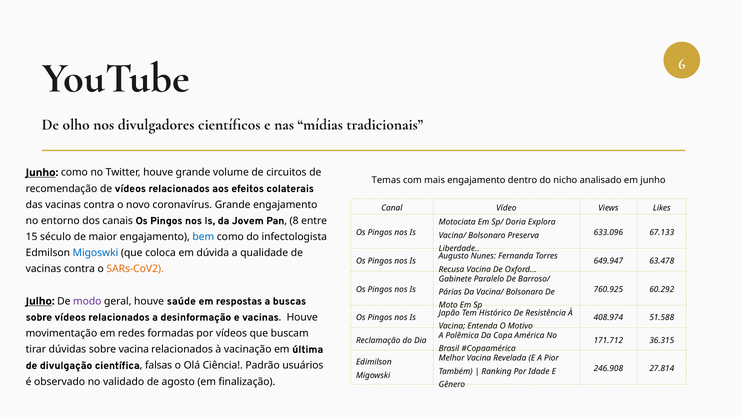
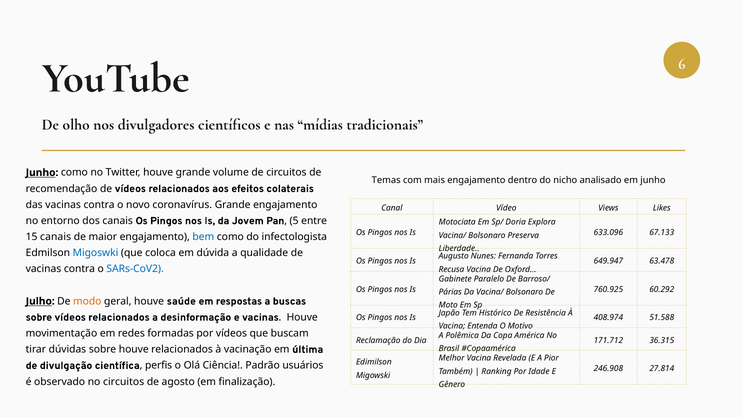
8: 8 -> 5 (294, 221)
15 século: século -> canais (56, 237)
SARs-CoV2 colour: orange -> blue (135, 269)
modo colour: purple -> orange (87, 301)
sobre vacina: vacina -> houve (134, 350)
falsas: falsas -> perfis (159, 366)
no validado: validado -> circuitos (124, 382)
